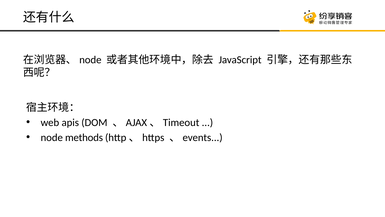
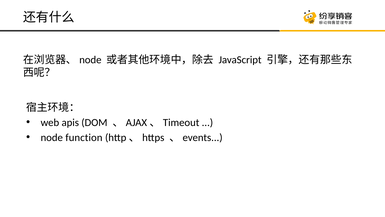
methods: methods -> function (84, 137)
